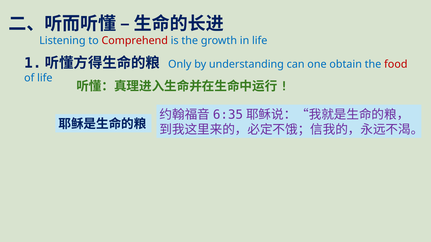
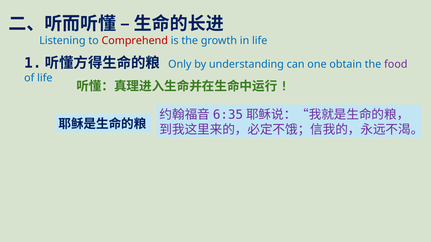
food colour: red -> purple (396, 64)
